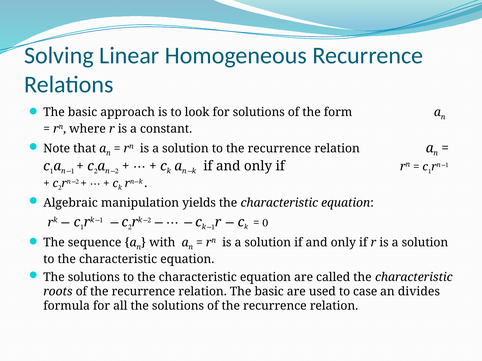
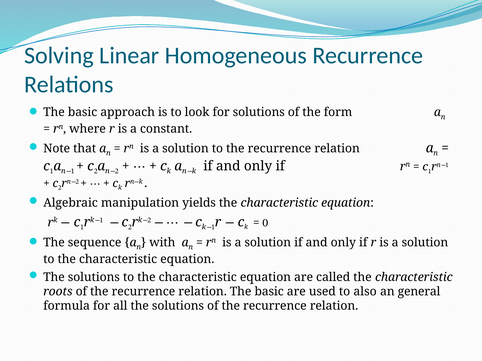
case: case -> also (365, 292)
divides: divides -> general (419, 292)
